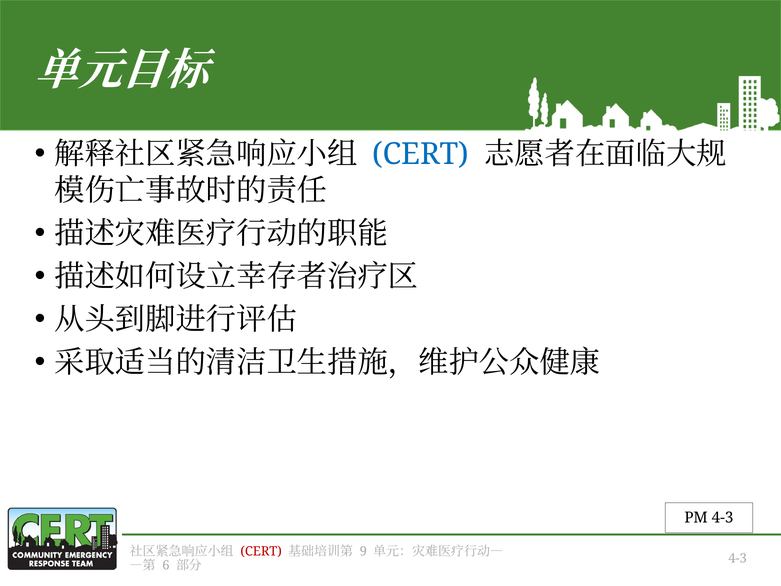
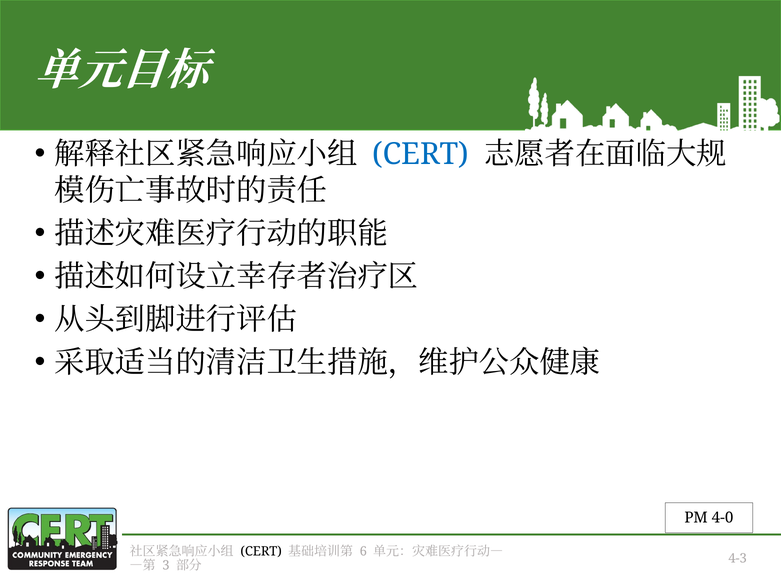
PM 4-3: 4-3 -> 4-0 (723, 517)
CERT colour: red -> black (261, 551)
9: 9 -> 6 (363, 551)
6: 6 -> 3 (166, 565)
